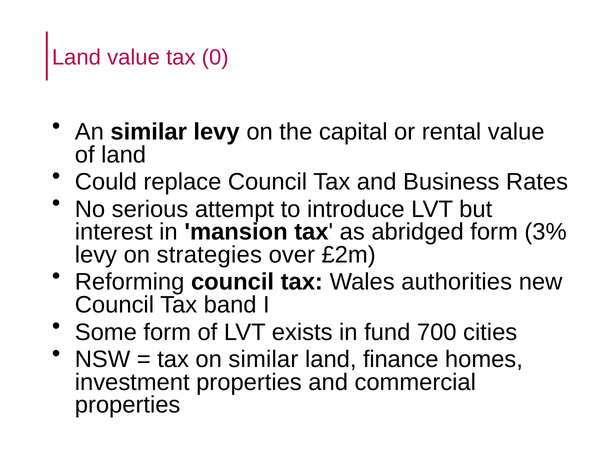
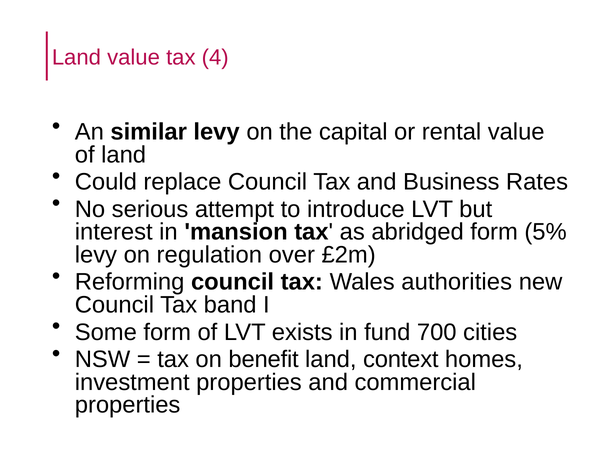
0: 0 -> 4 (215, 58)
3%: 3% -> 5% (546, 232)
strategies: strategies -> regulation (209, 255)
on similar: similar -> benefit (264, 359)
finance: finance -> context (401, 359)
